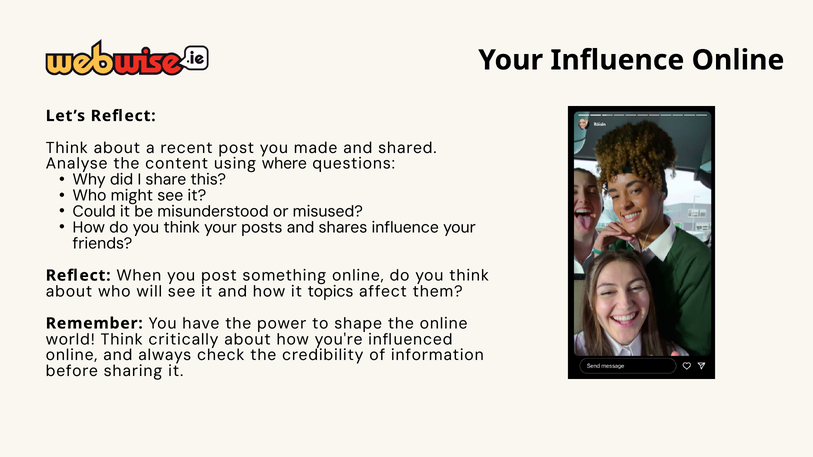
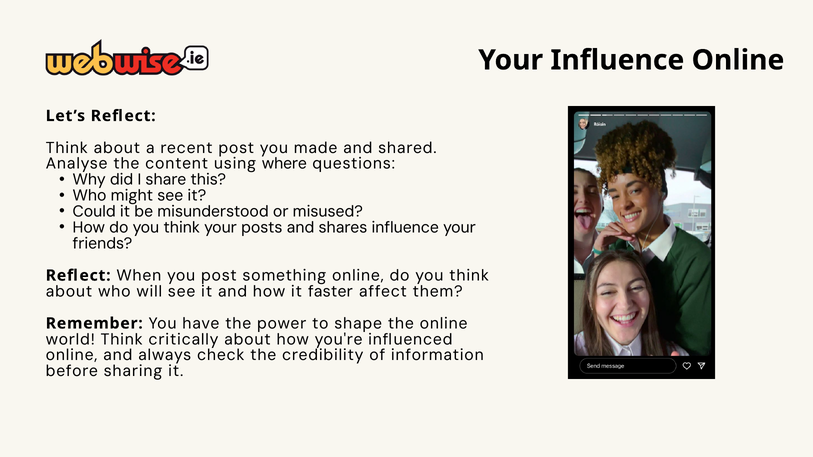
topics: topics -> faster (330, 292)
